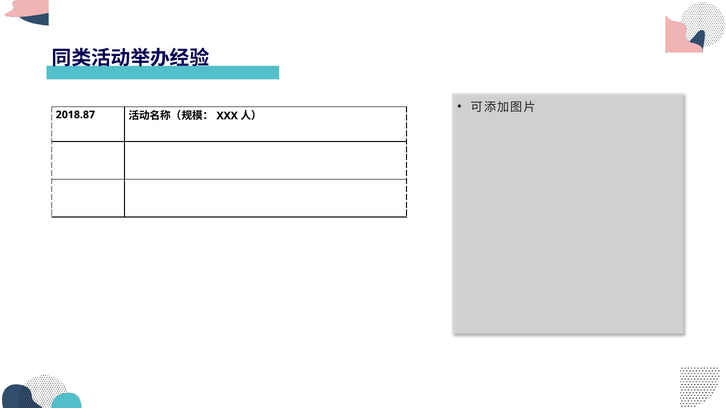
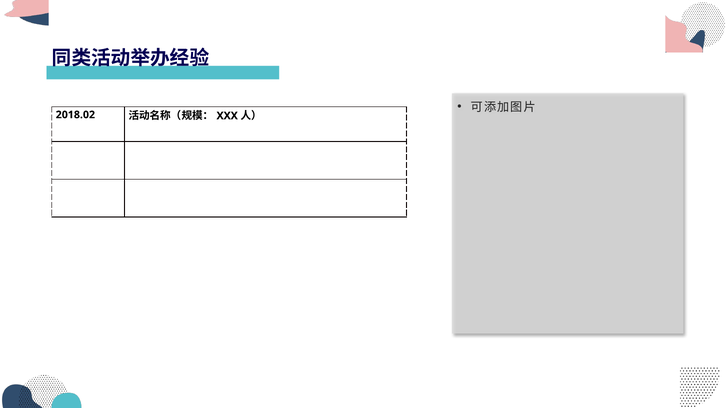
2018.87: 2018.87 -> 2018.02 (75, 115)
